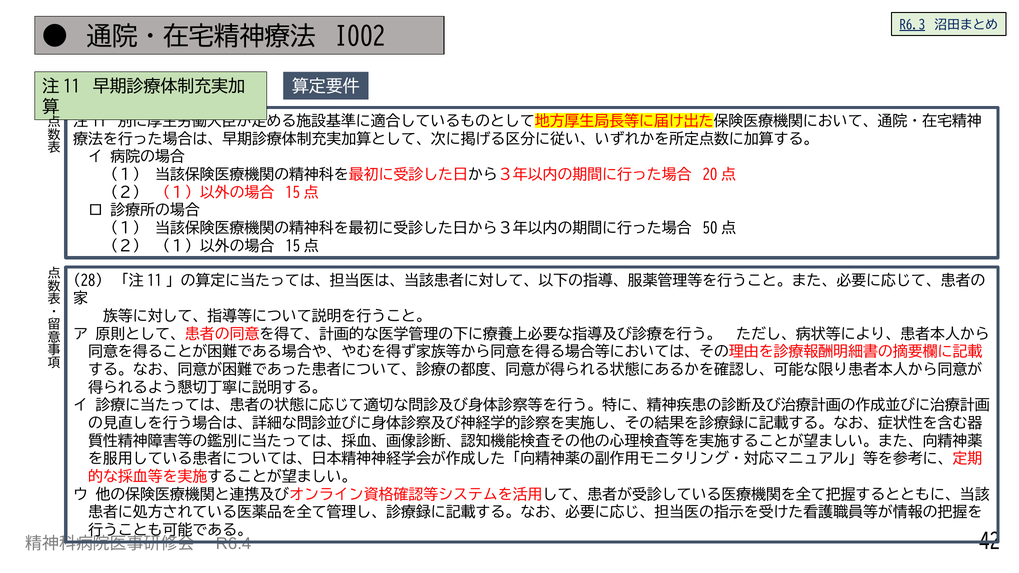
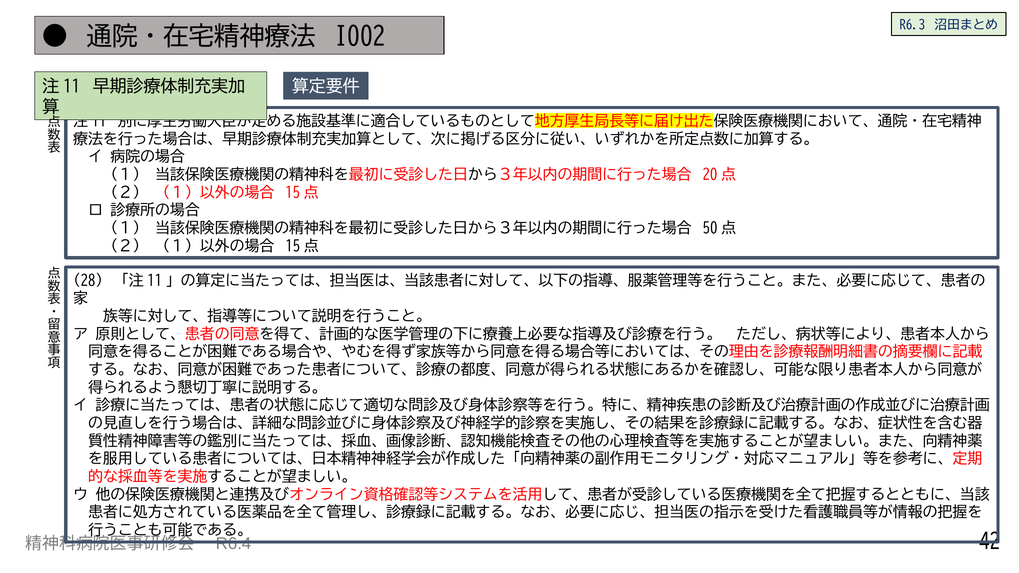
R6.3 underline: present -> none (912, 25)
